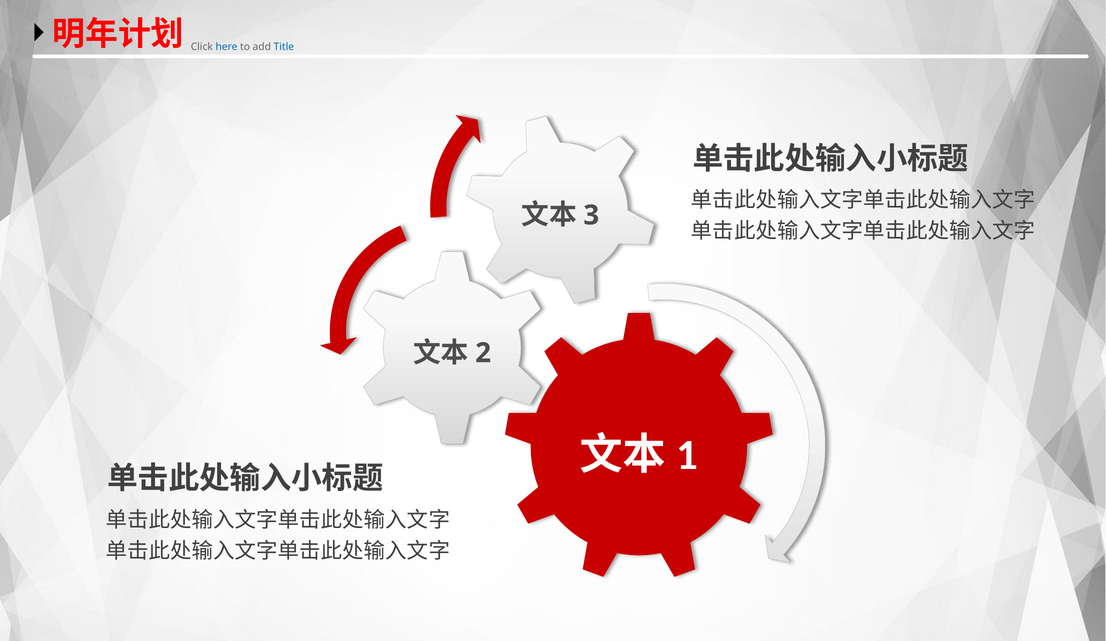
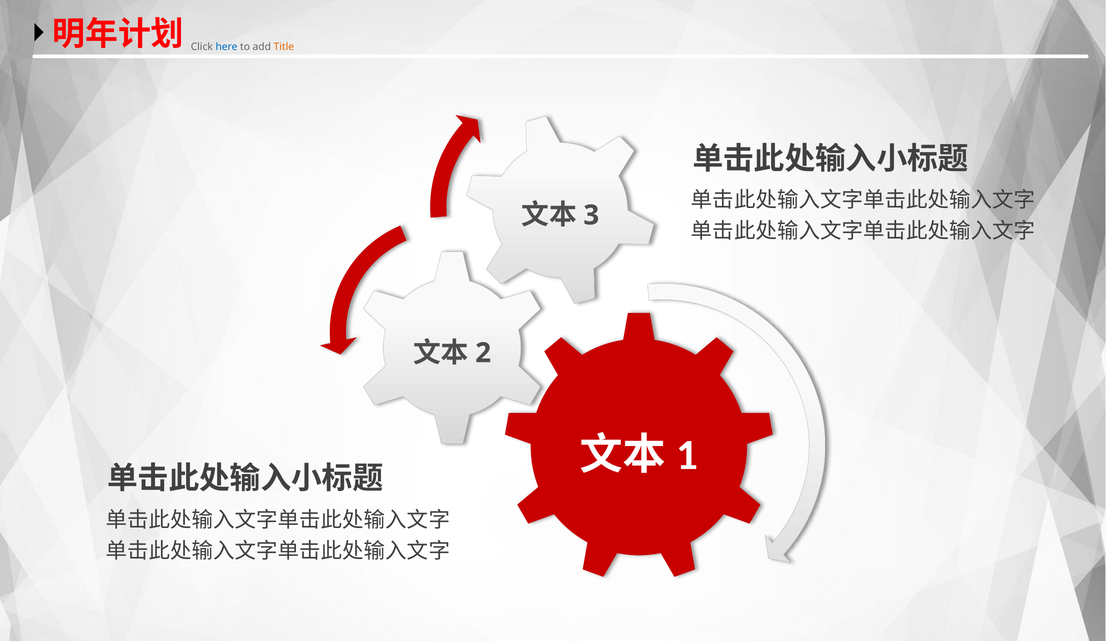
Title colour: blue -> orange (284, 47)
